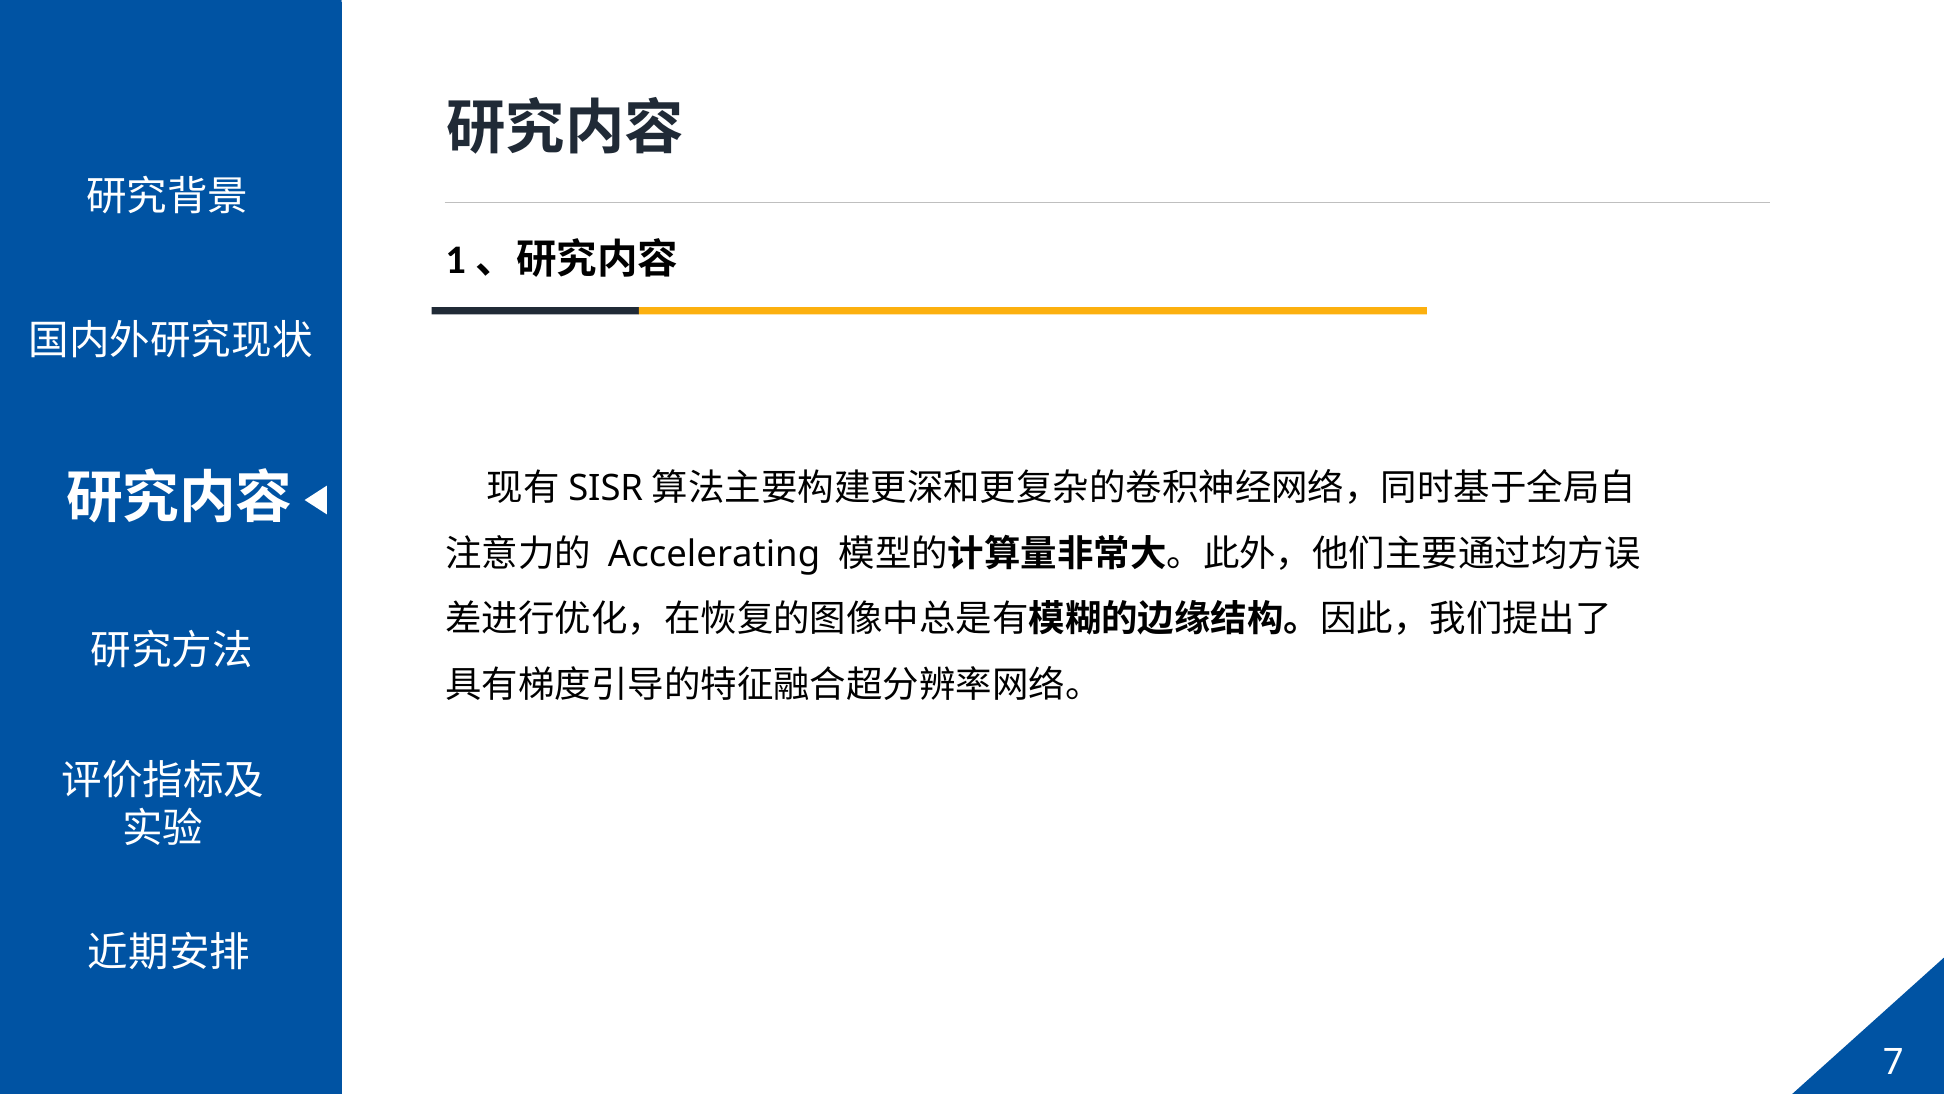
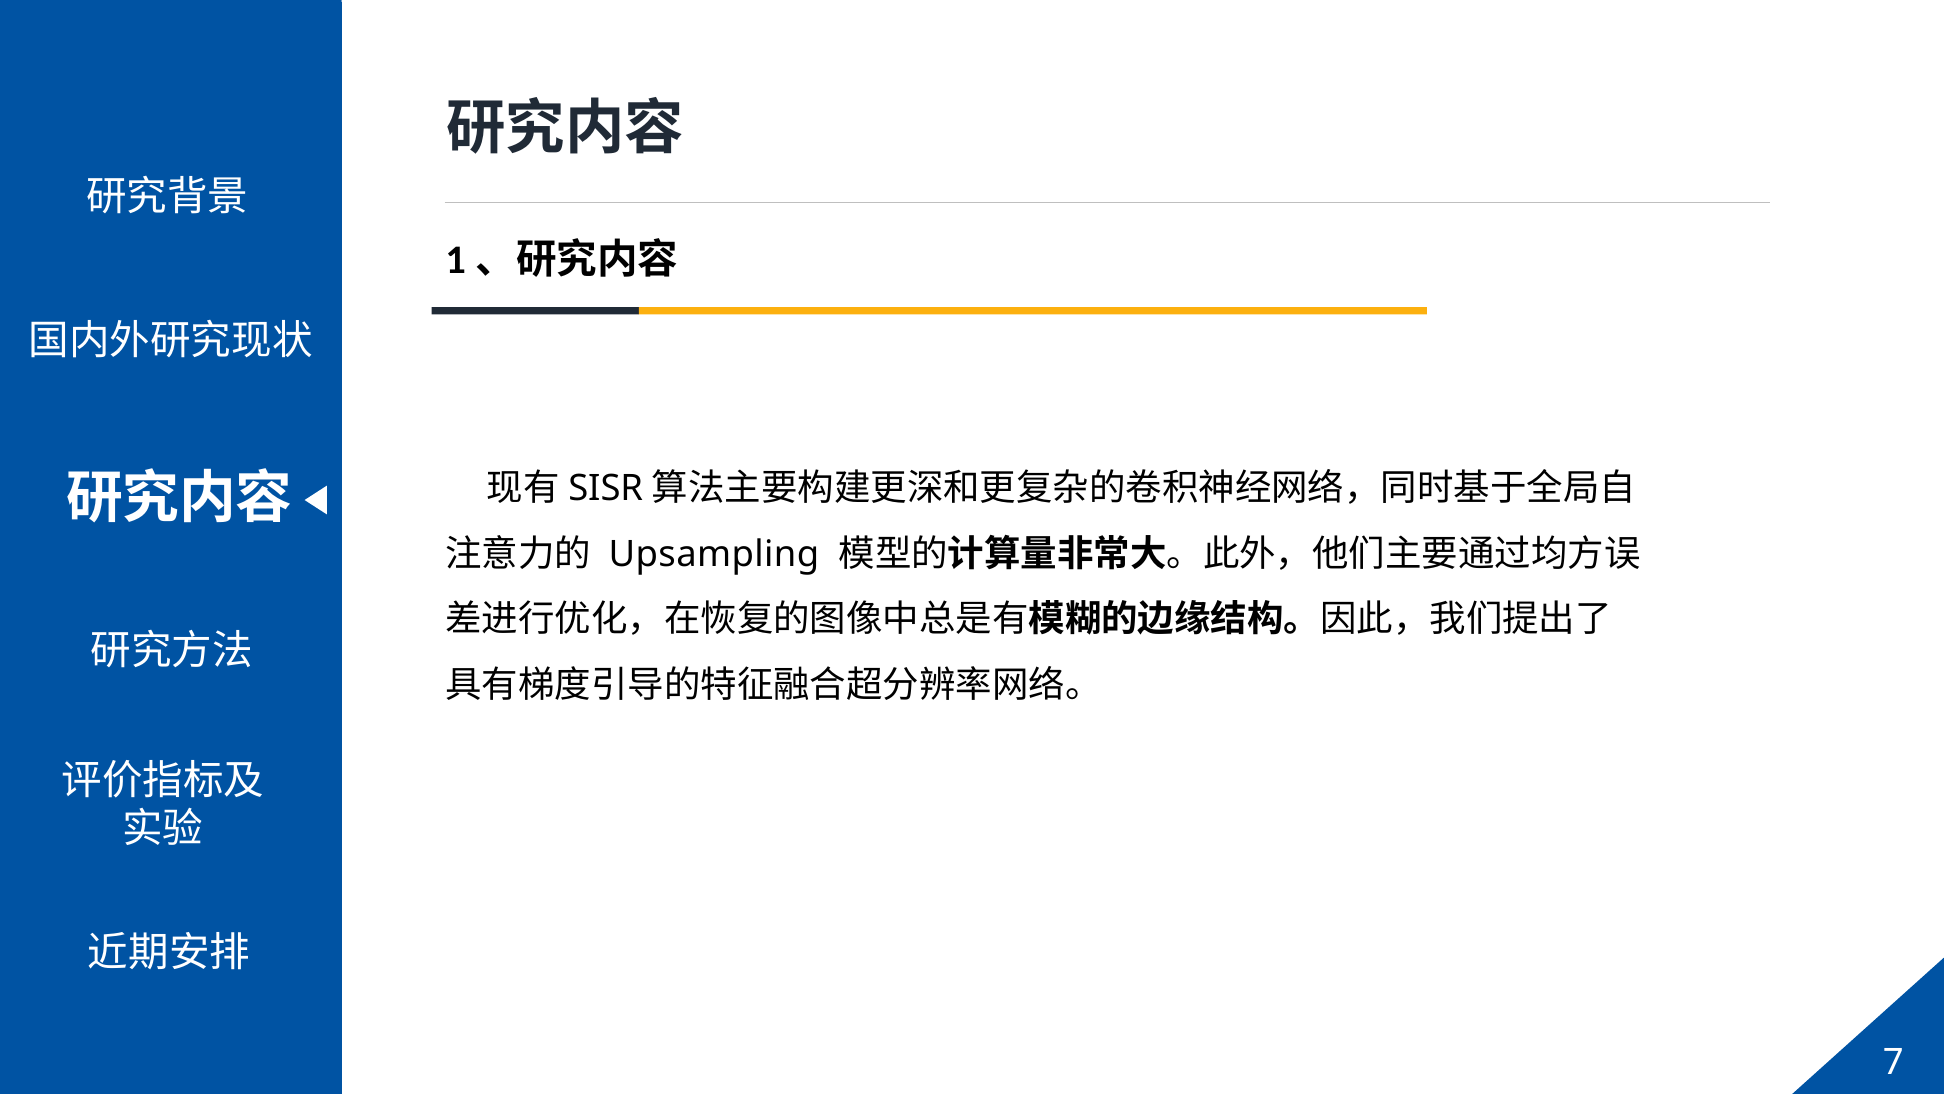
Accelerating: Accelerating -> Upsampling (714, 554)
